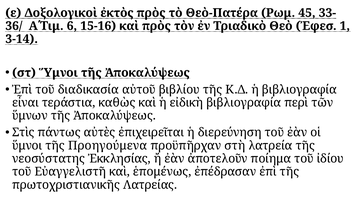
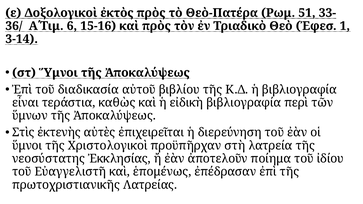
45: 45 -> 51 (307, 13)
πάντως: πάντως -> ἐκτενὴς (59, 133)
Προηγούμενα: Προηγούμενα -> Χριστολογικοὶ (108, 146)
